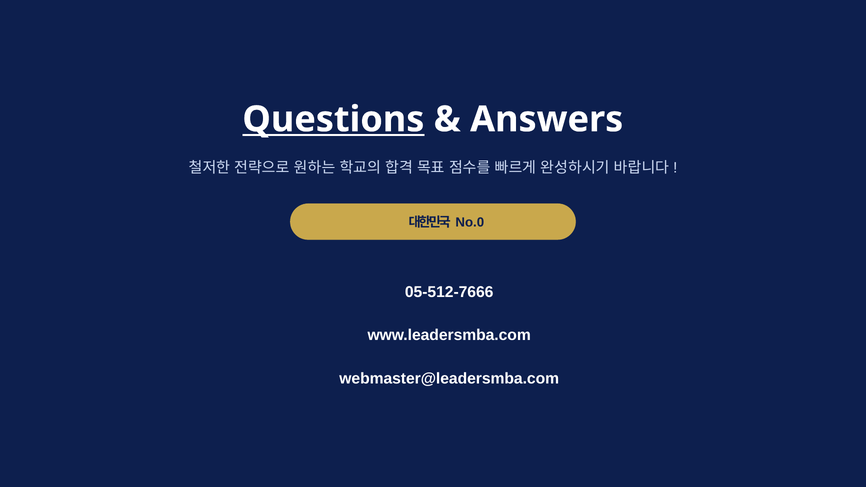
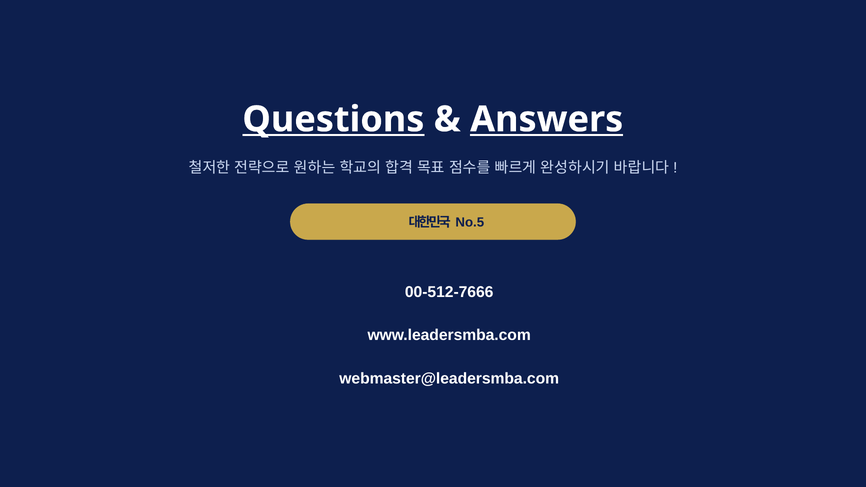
Answers underline: none -> present (547, 119)
No.0: No.0 -> No.5 (470, 223)
05-512-7666: 05-512-7666 -> 00-512-7666 (449, 292)
